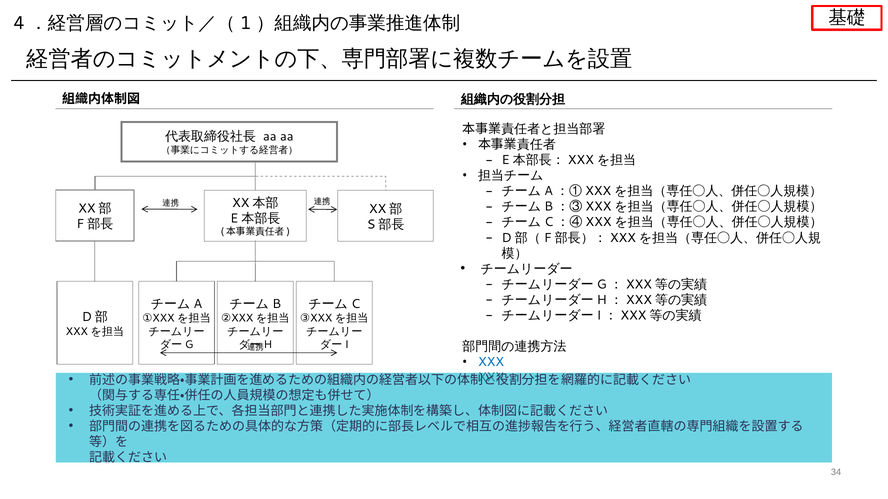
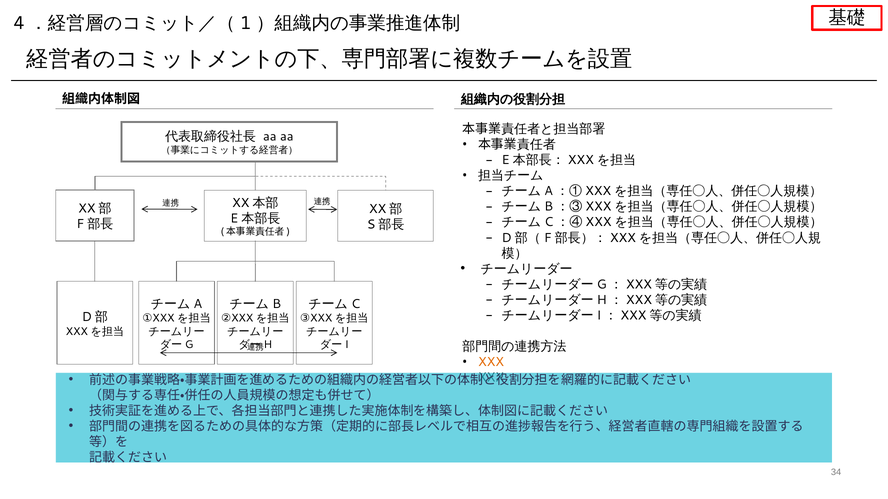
XXX colour: blue -> orange (491, 362)
